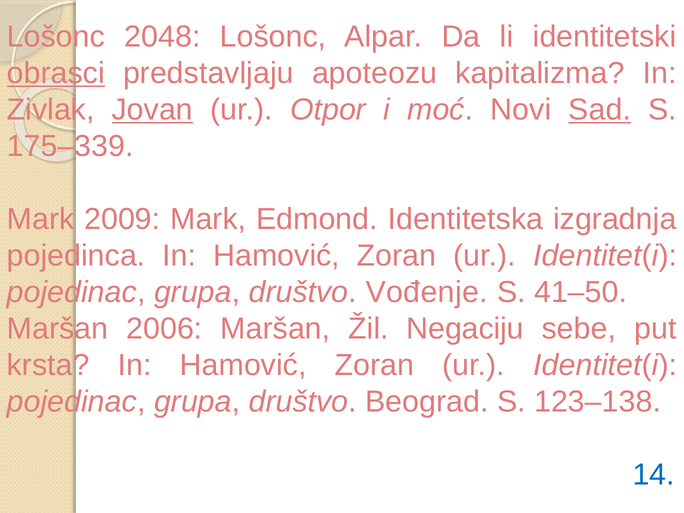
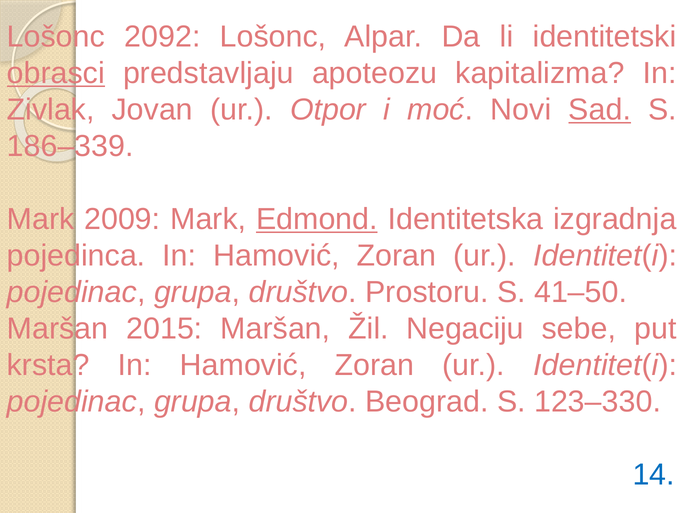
2048: 2048 -> 2092 (162, 37)
Jovan underline: present -> none (152, 110)
175–339: 175–339 -> 186–339 (70, 146)
Edmond underline: none -> present (317, 219)
Vođenje: Vođenje -> Prostoru (427, 292)
2006: 2006 -> 2015 (164, 329)
123–138: 123–138 -> 123–330 (598, 402)
